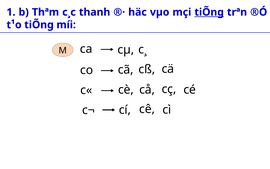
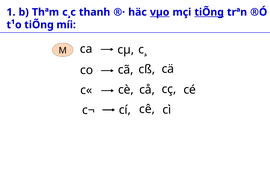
vµo underline: none -> present (160, 12)
